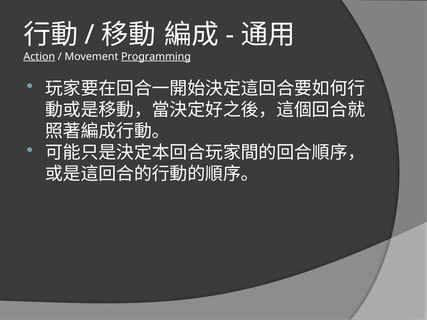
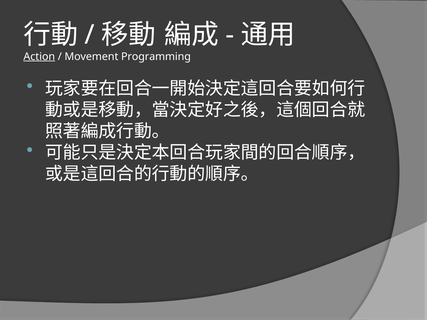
Programming underline: present -> none (156, 57)
